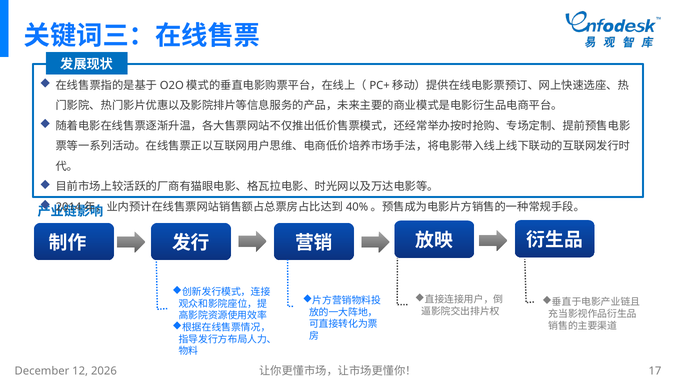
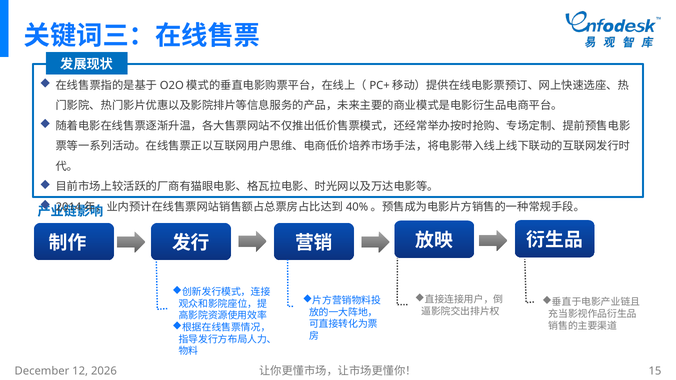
17: 17 -> 15 (655, 371)
